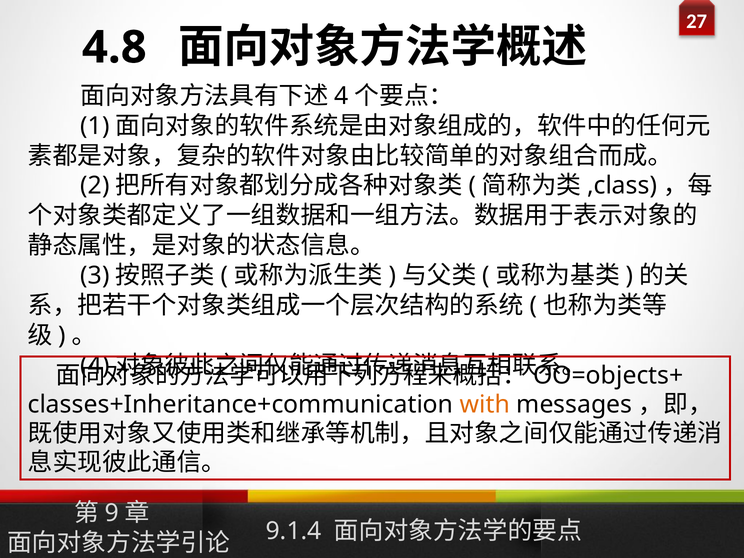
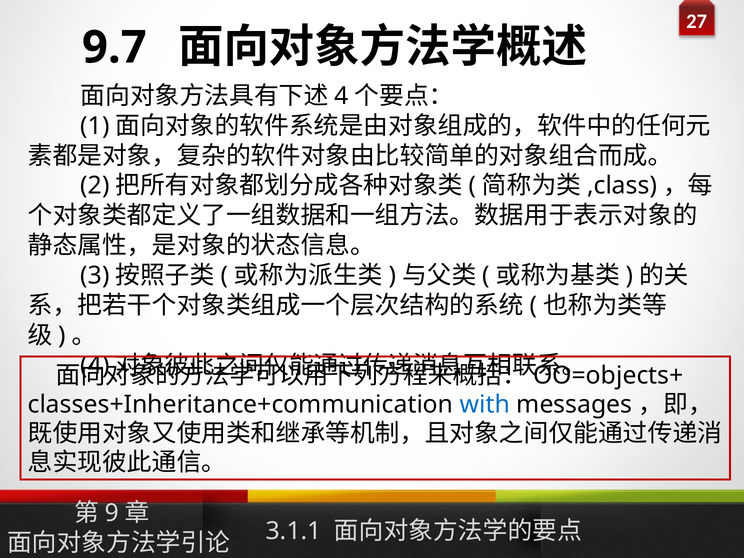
4.8: 4.8 -> 9.7 (114, 47)
with colour: orange -> blue (485, 405)
9.1.4: 9.1.4 -> 3.1.1 (294, 531)
